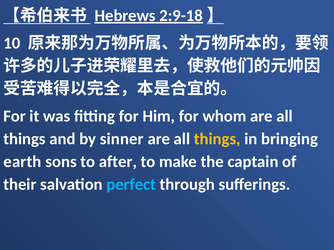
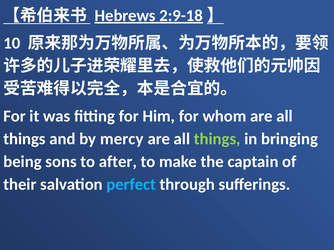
sinner: sinner -> mercy (122, 139)
things colour: yellow -> light green (217, 139)
earth: earth -> being (23, 162)
